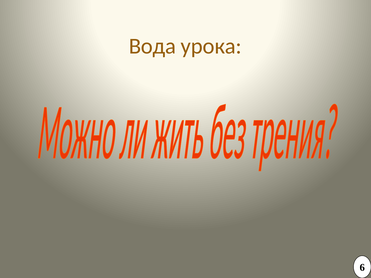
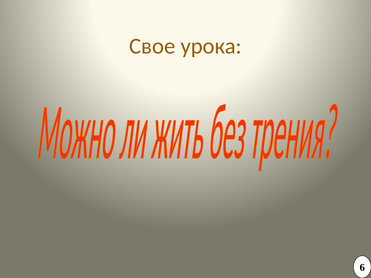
Вода: Вода -> Свое (152, 46)
